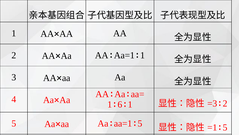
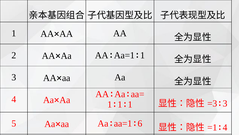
6: 6 -> 1 (120, 104)
2: 2 -> 3 (225, 103)
5: 5 -> 6 (140, 123)
5: 5 -> 4 (225, 127)
